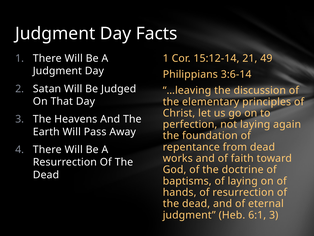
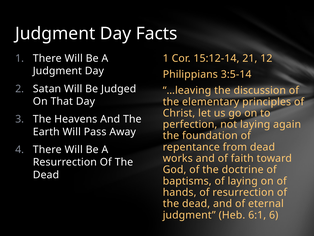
49: 49 -> 12 (266, 58)
3:6-14: 3:6-14 -> 3:5-14 (236, 74)
6:1 3: 3 -> 6 (274, 215)
